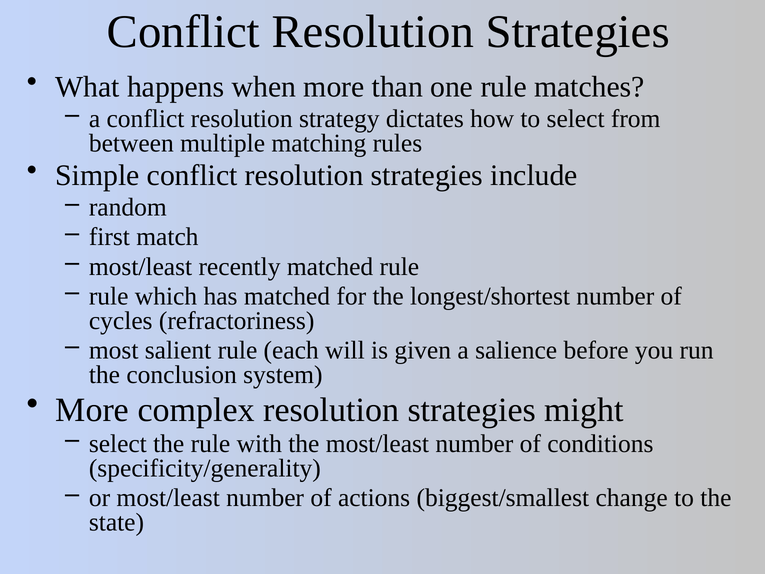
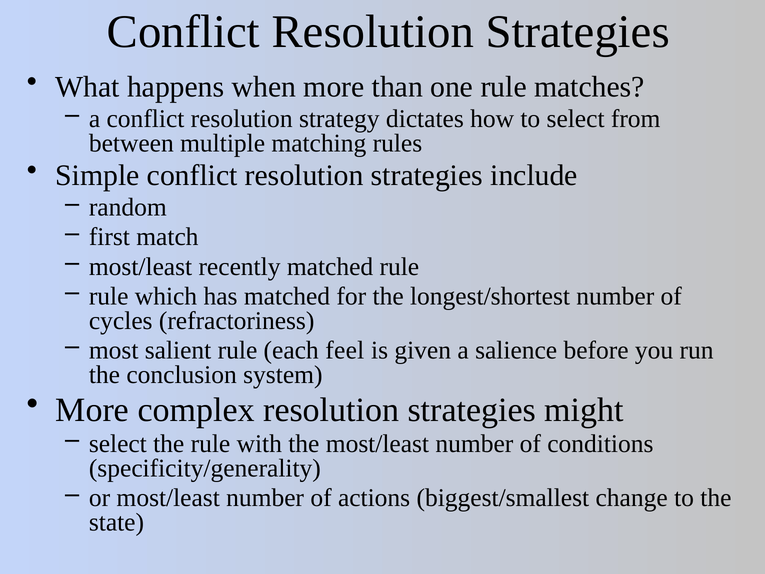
will: will -> feel (345, 350)
